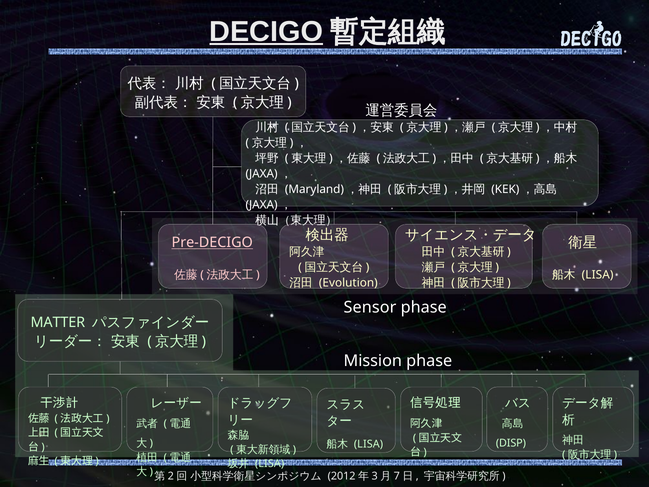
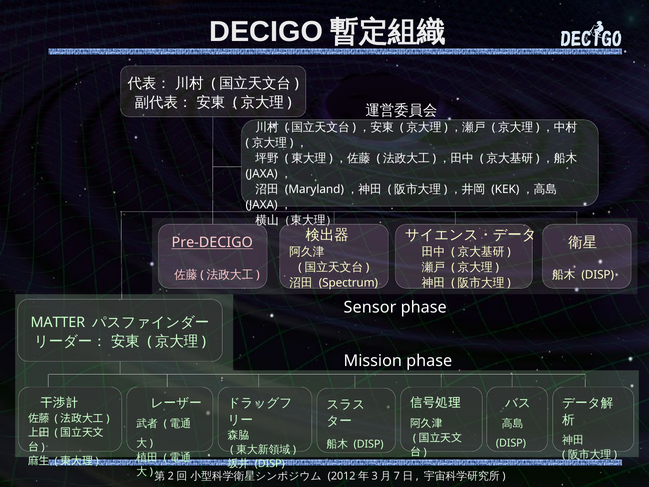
DECIGO underline: present -> none (266, 32)
LISA: LISA -> DISP (598, 275)
Evolution: Evolution -> Spectrum (348, 283)
LISA: LISA -> DISP (369, 444)
LISA: LISA -> DISP (270, 463)
